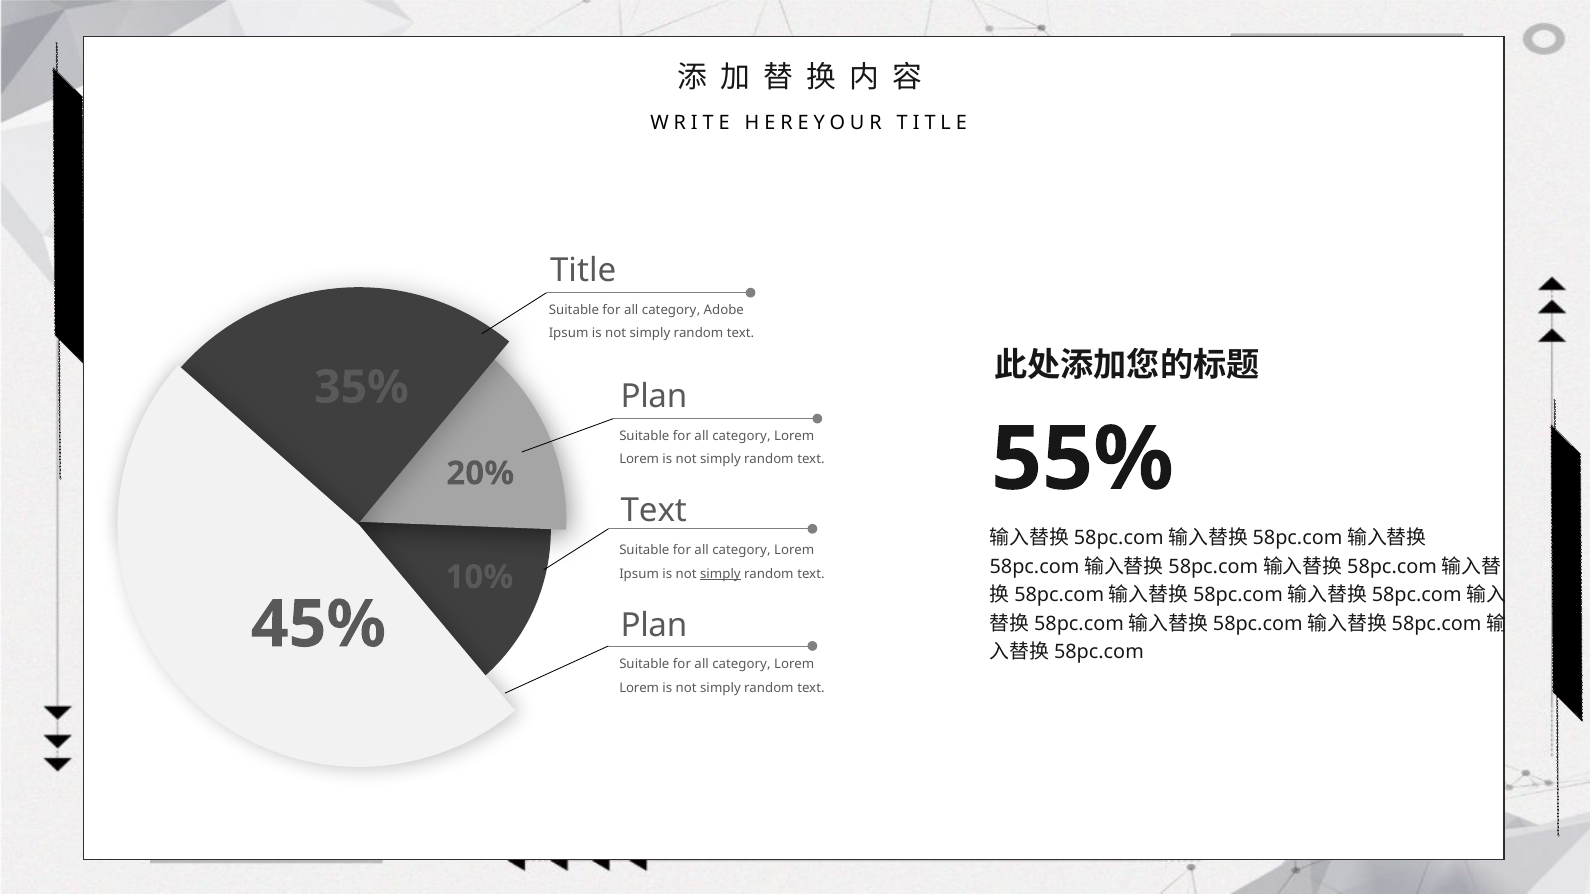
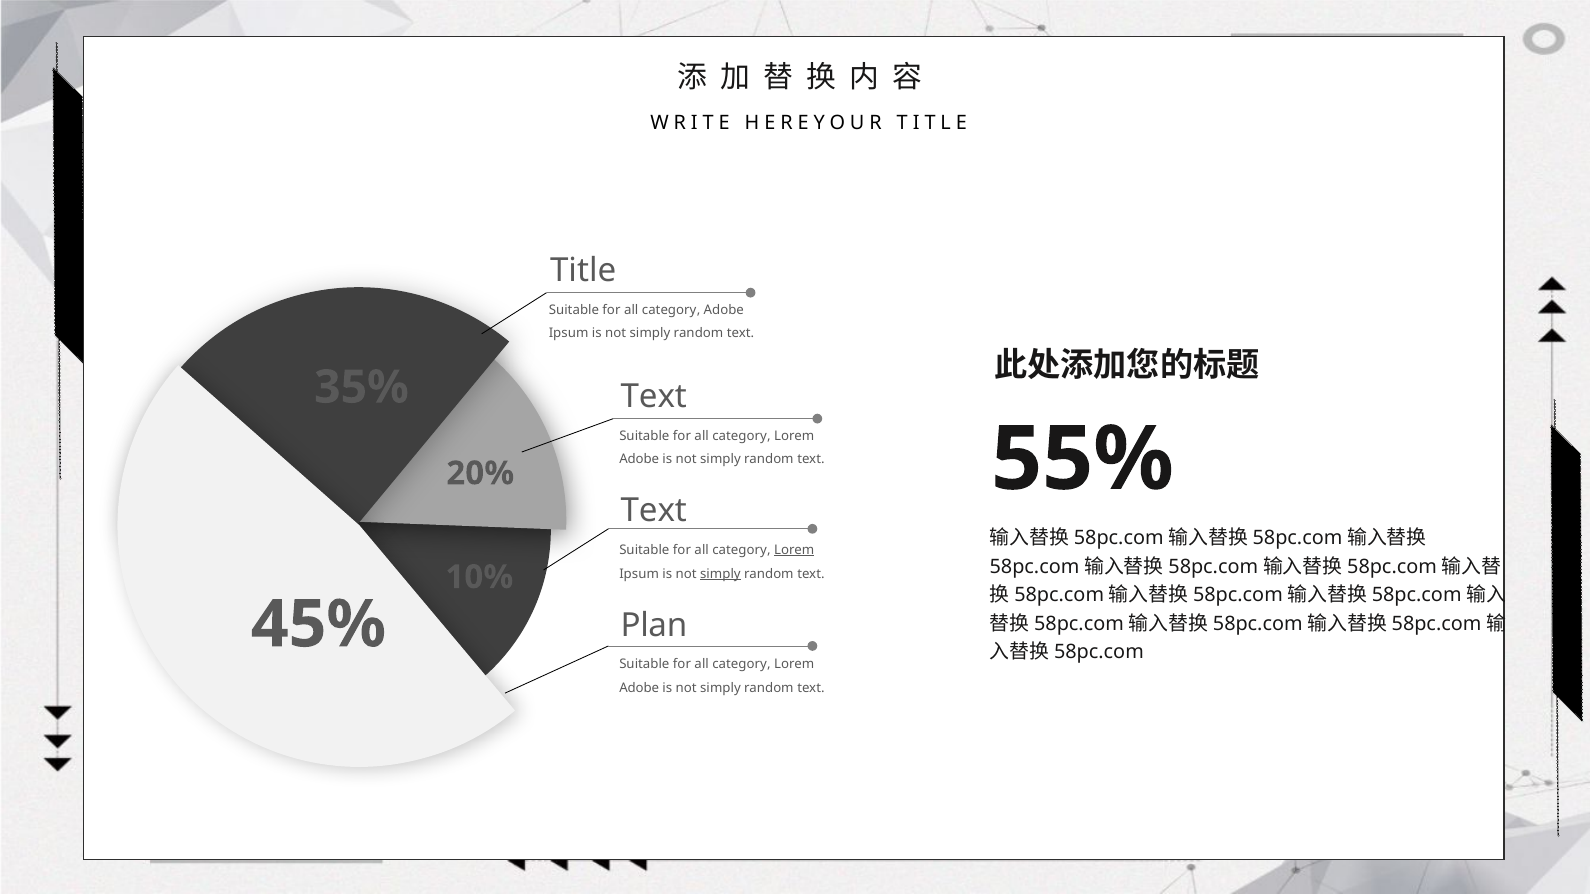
Plan: Plan -> Text (654, 397)
Lorem: Lorem -> Adobe (639, 460)
Lorem underline: none -> present (794, 550)
Lorem: Lorem -> Adobe (639, 688)
